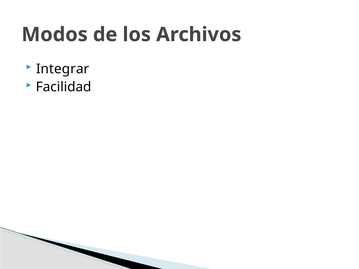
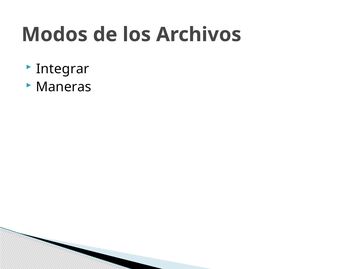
Facilidad: Facilidad -> Maneras (64, 87)
